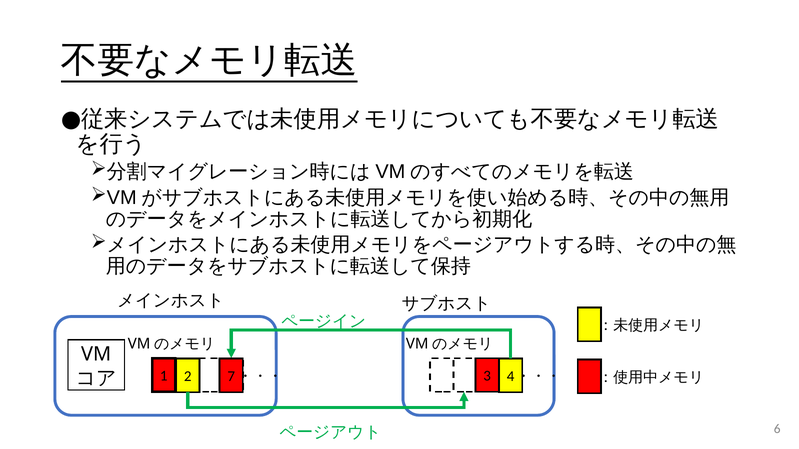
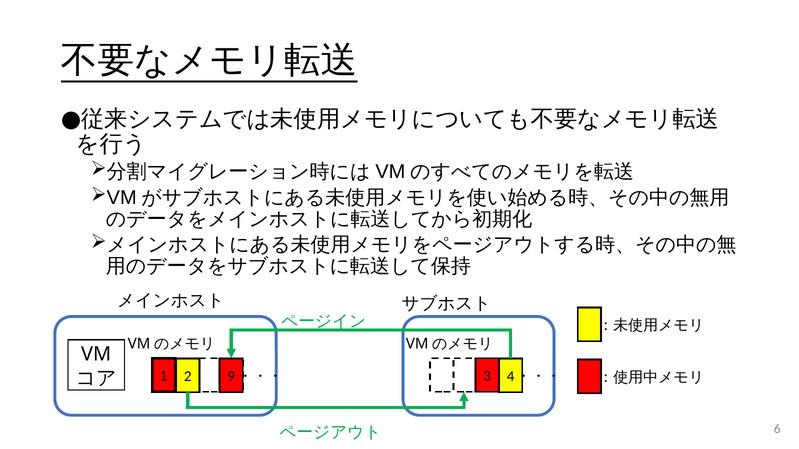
7: 7 -> 9 (231, 377)
